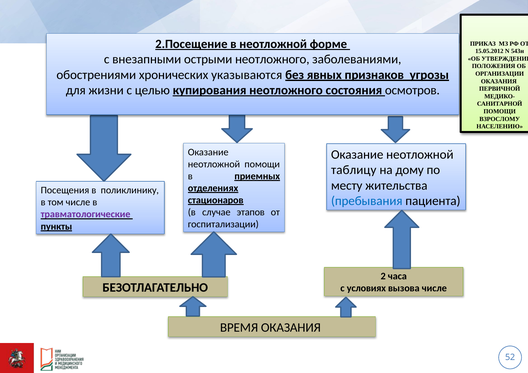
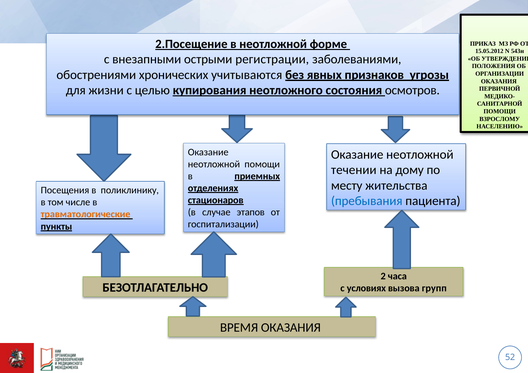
острыми неотложного: неотложного -> регистрации (272, 59)
указываются: указываются -> учитываются (247, 75)
таблицу: таблицу -> течении (354, 170)
травматологические colour: purple -> orange (86, 215)
вызова числе: числе -> групп (434, 289)
